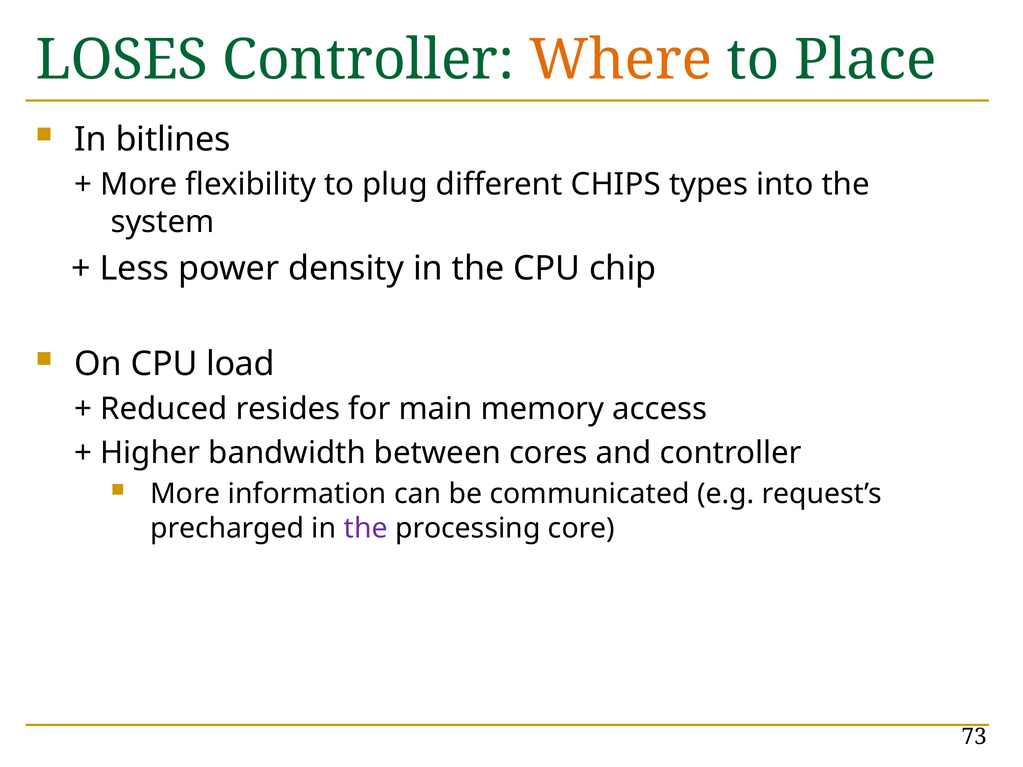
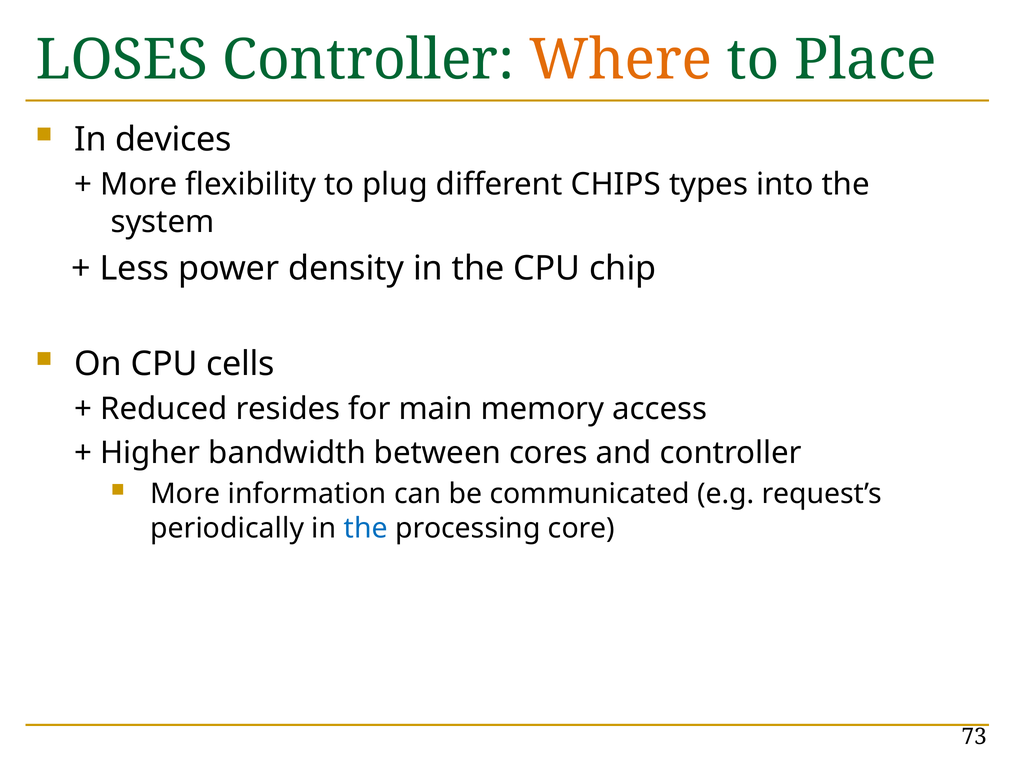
bitlines: bitlines -> devices (173, 139)
load: load -> cells (240, 364)
precharged: precharged -> periodically (227, 528)
the colour: purple -> blue (366, 528)
